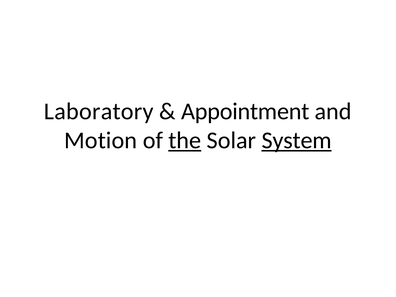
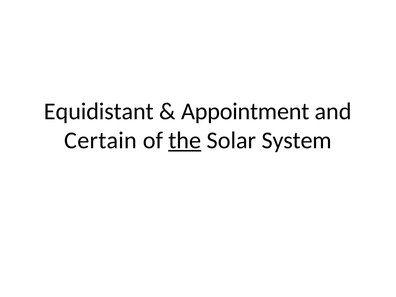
Laboratory: Laboratory -> Equidistant (99, 111)
Motion: Motion -> Certain (101, 140)
System underline: present -> none (297, 140)
